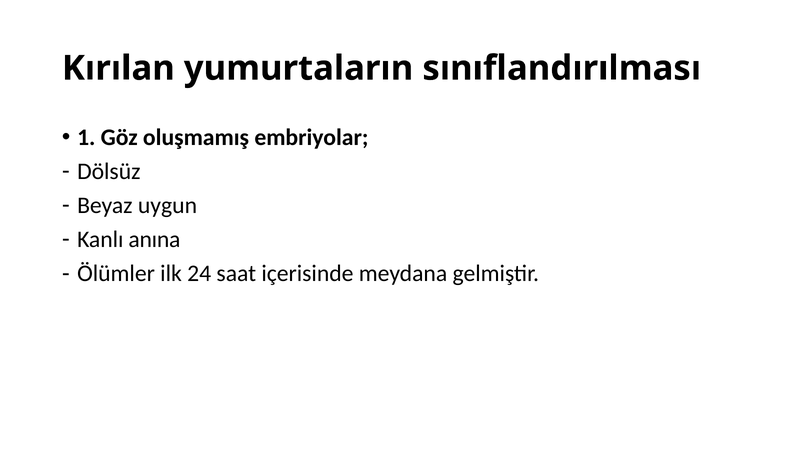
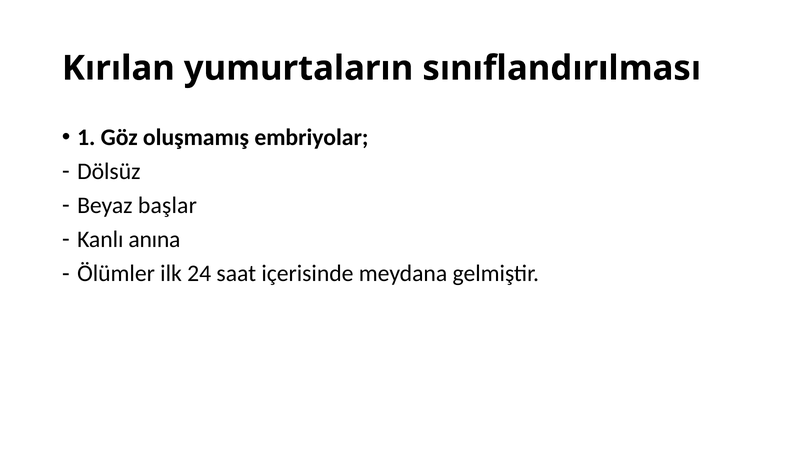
uygun: uygun -> başlar (167, 205)
